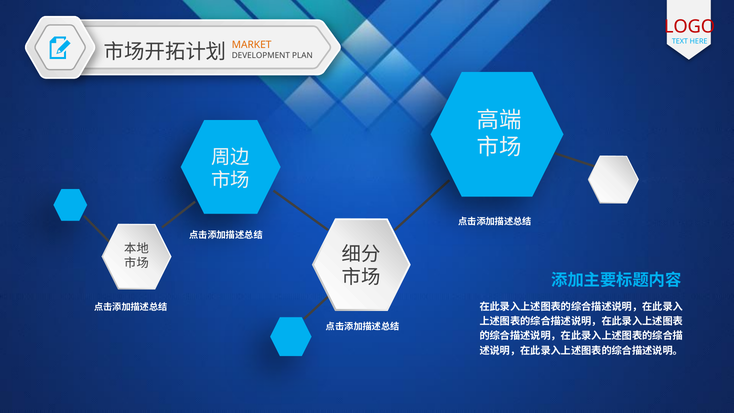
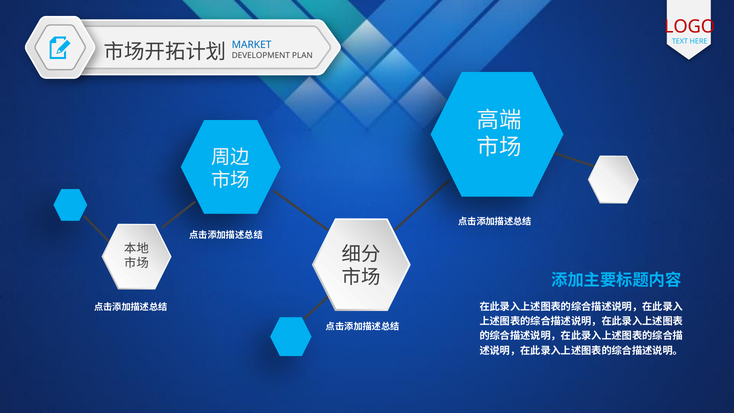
MARKET colour: orange -> blue (252, 45)
